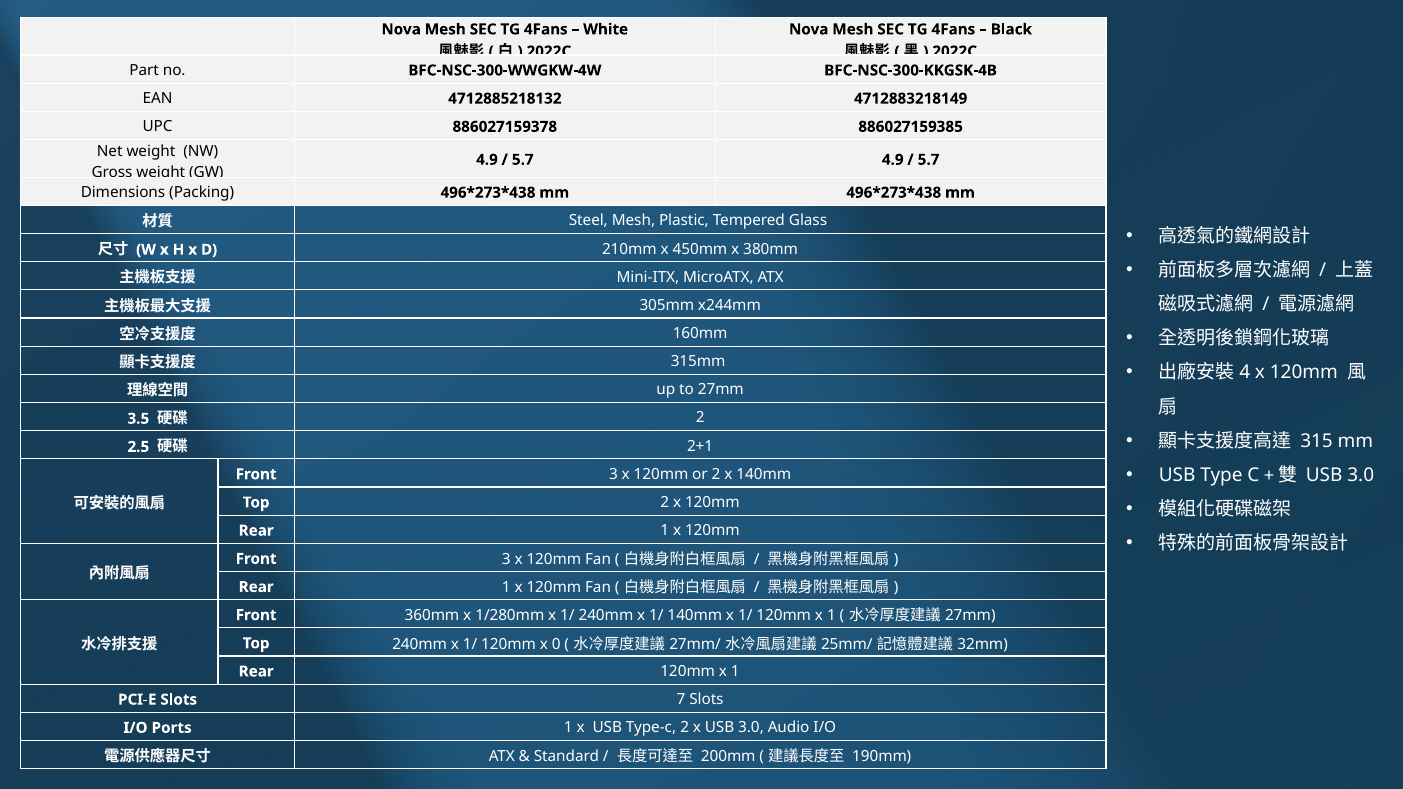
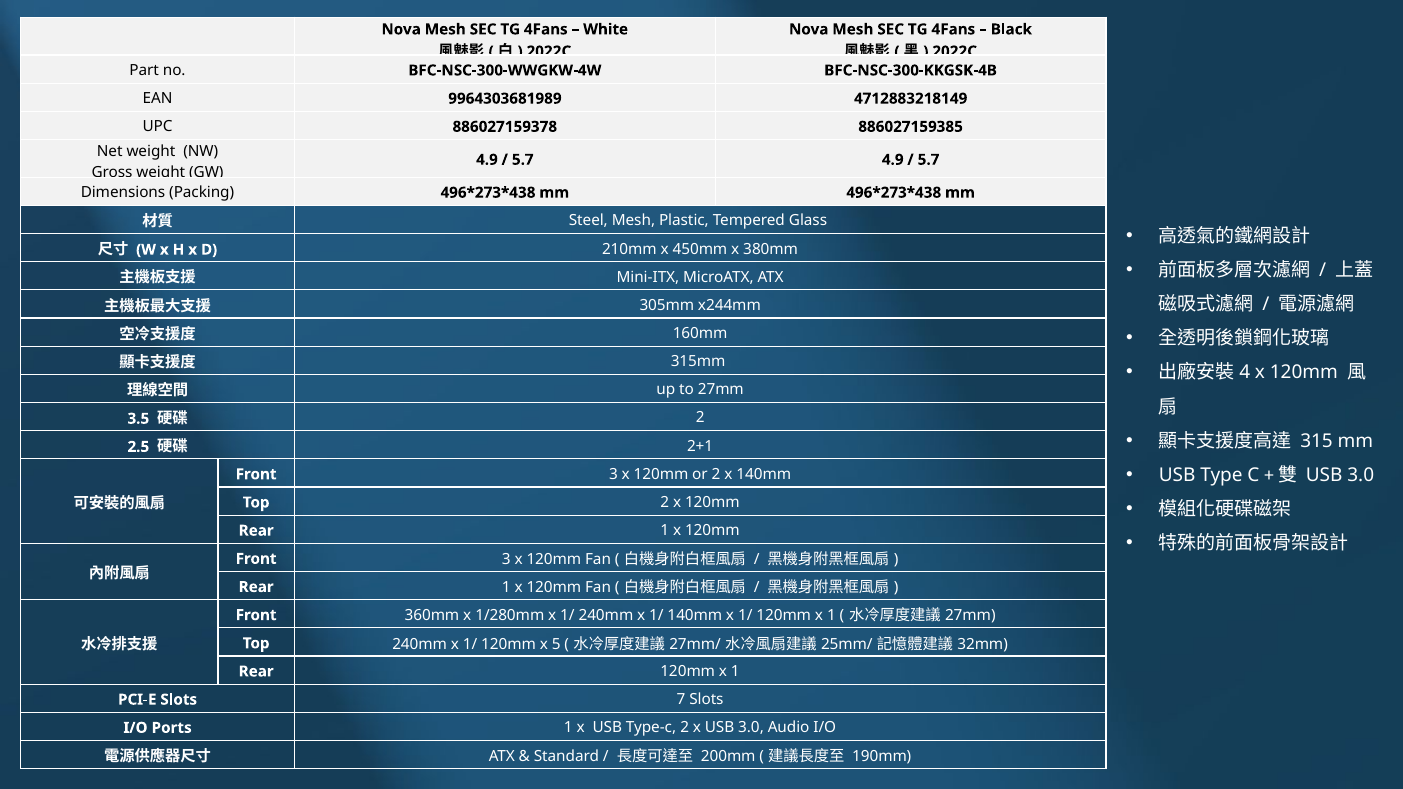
4712885218132: 4712885218132 -> 9964303681989 (505, 99)
0: 0 -> 5 (556, 644)
